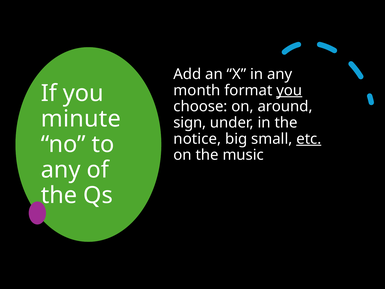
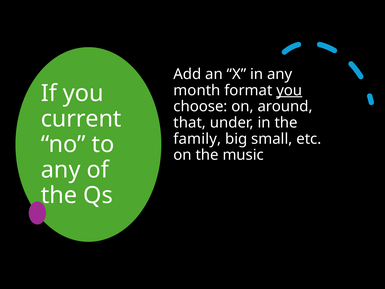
minute: minute -> current (81, 119)
sign: sign -> that (190, 123)
notice: notice -> family (197, 139)
etc underline: present -> none (309, 139)
